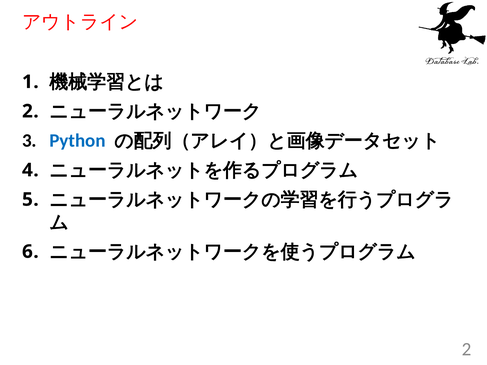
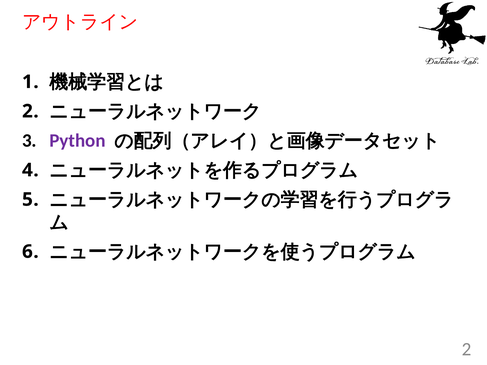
Python colour: blue -> purple (78, 141)
